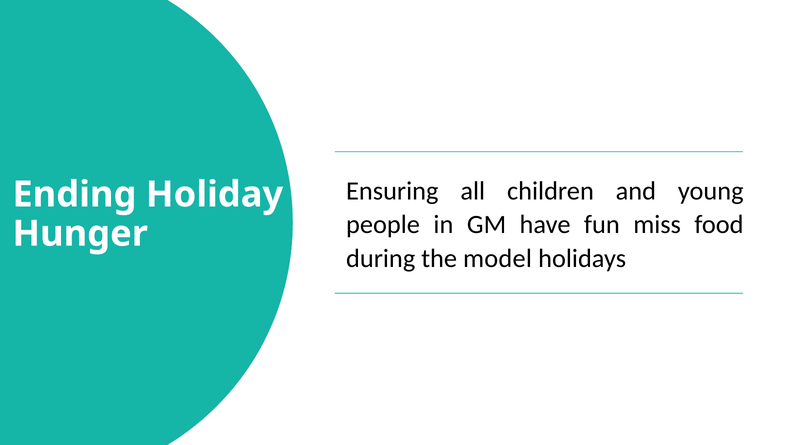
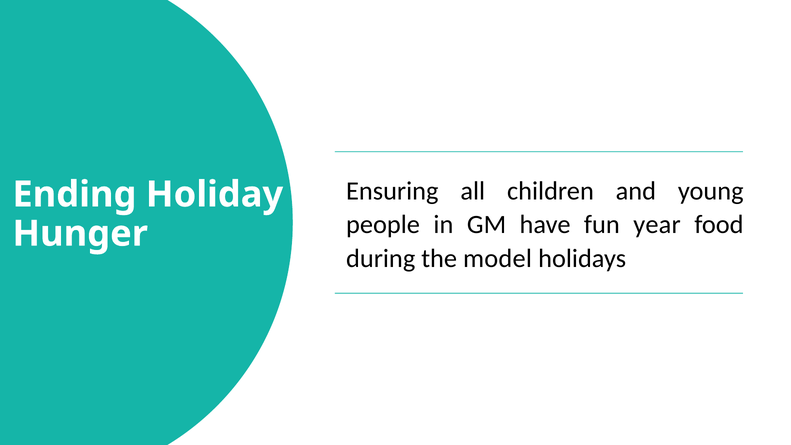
miss: miss -> year (657, 225)
